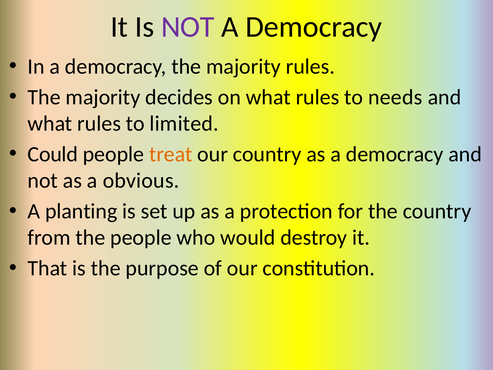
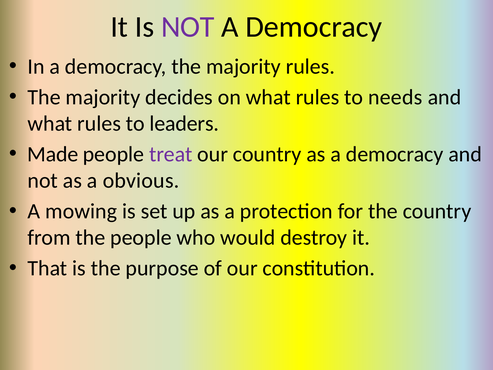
limited: limited -> leaders (184, 123)
Could: Could -> Made (53, 154)
treat colour: orange -> purple (171, 154)
planting: planting -> mowing (81, 211)
